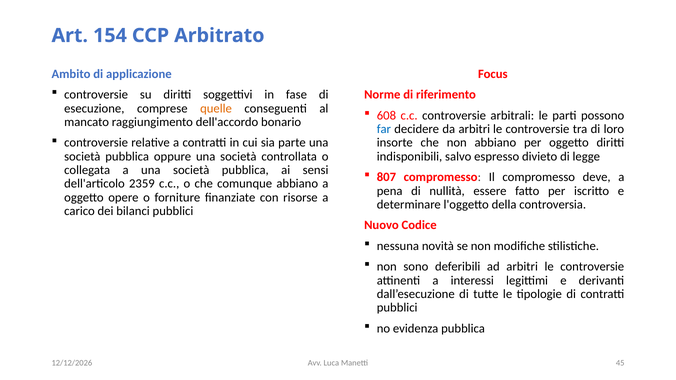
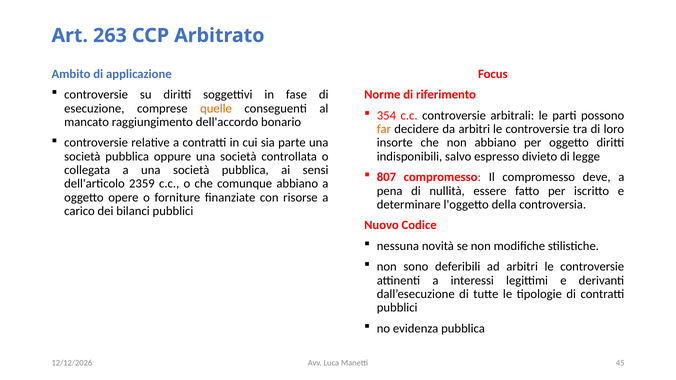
154: 154 -> 263 (110, 36)
608: 608 -> 354 (386, 115)
far colour: blue -> orange (384, 129)
